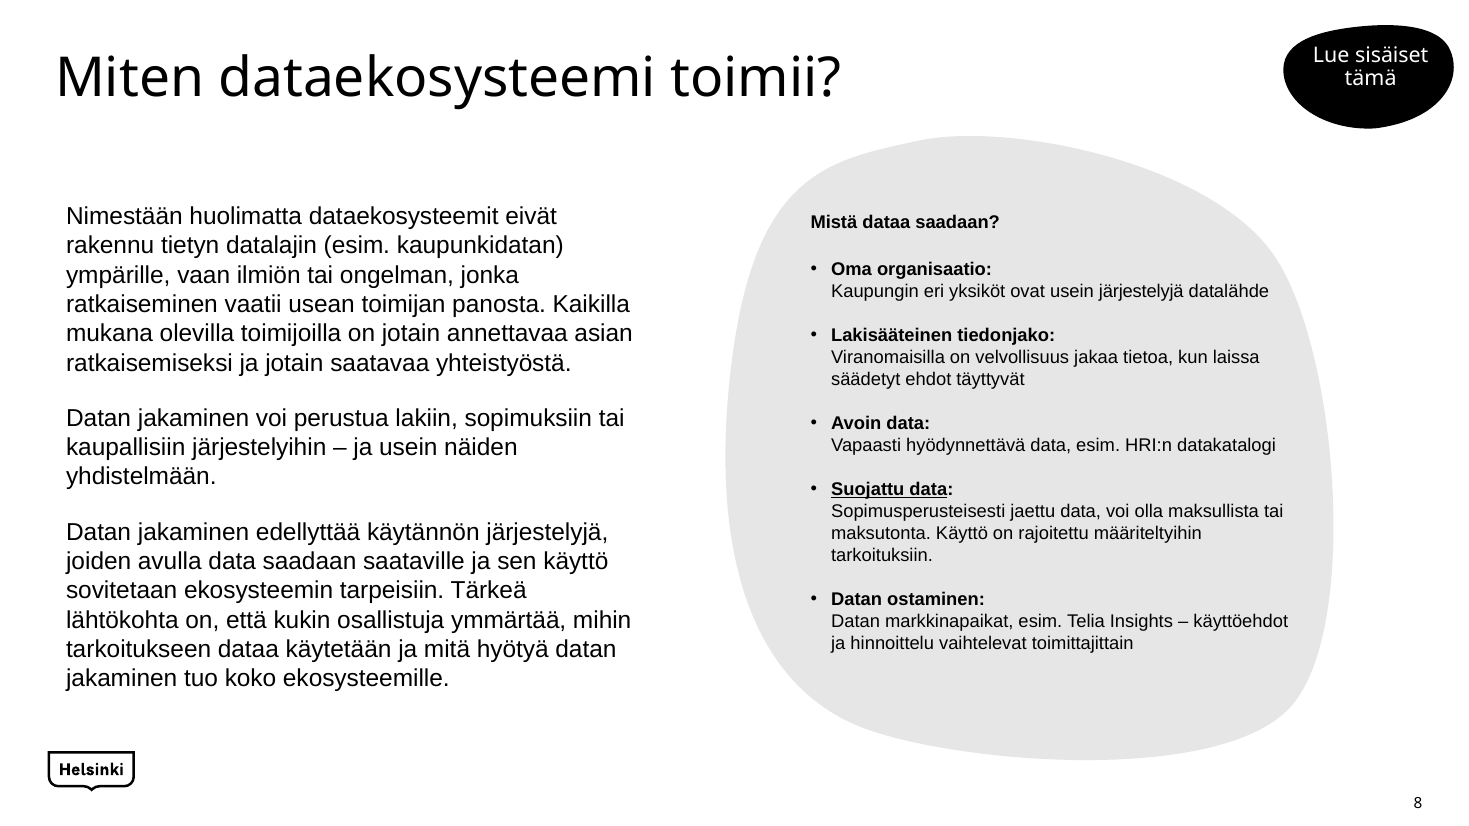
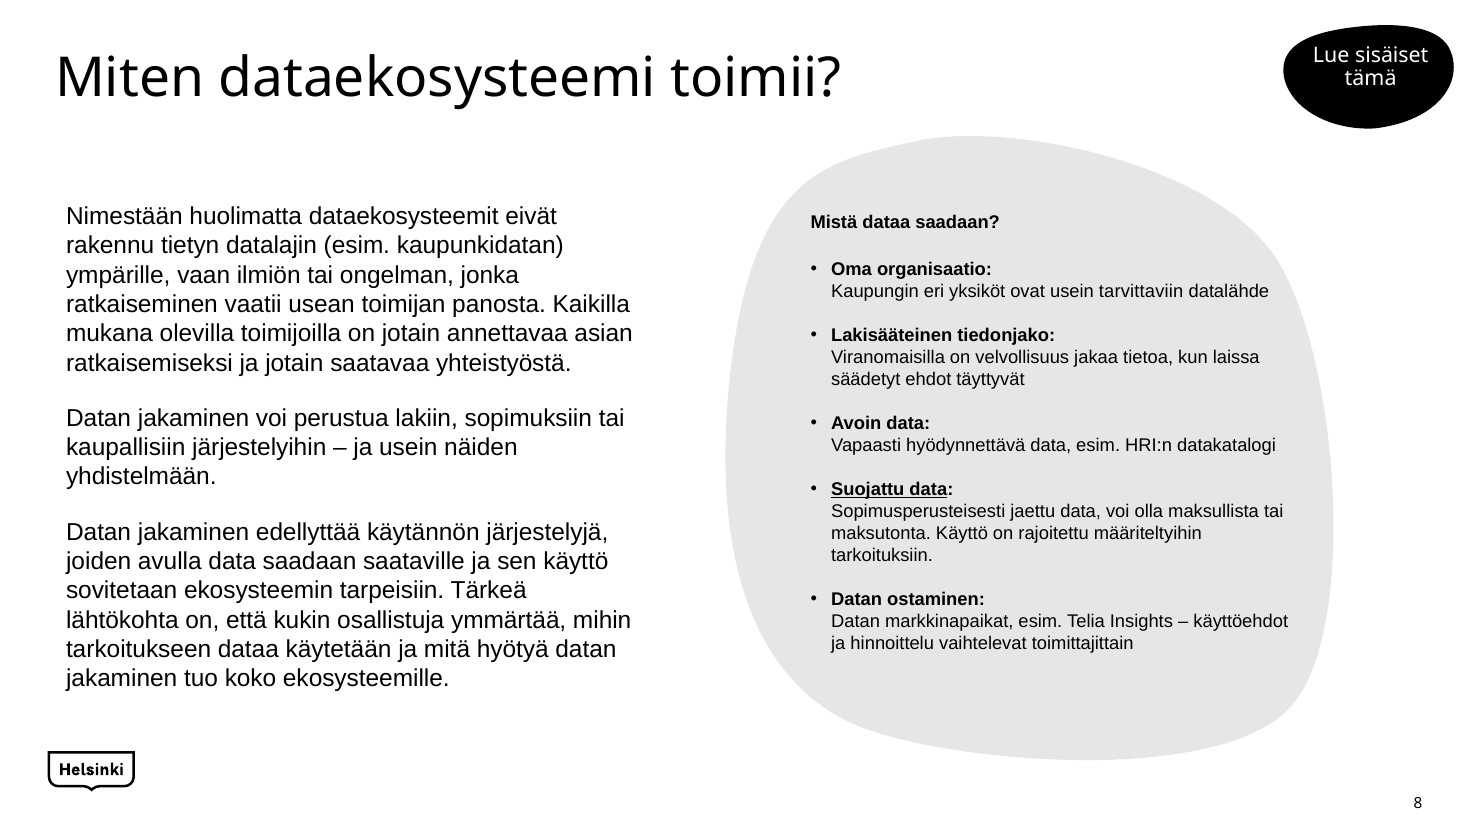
usein järjestelyjä: järjestelyjä -> tarvittaviin (1141, 292)
